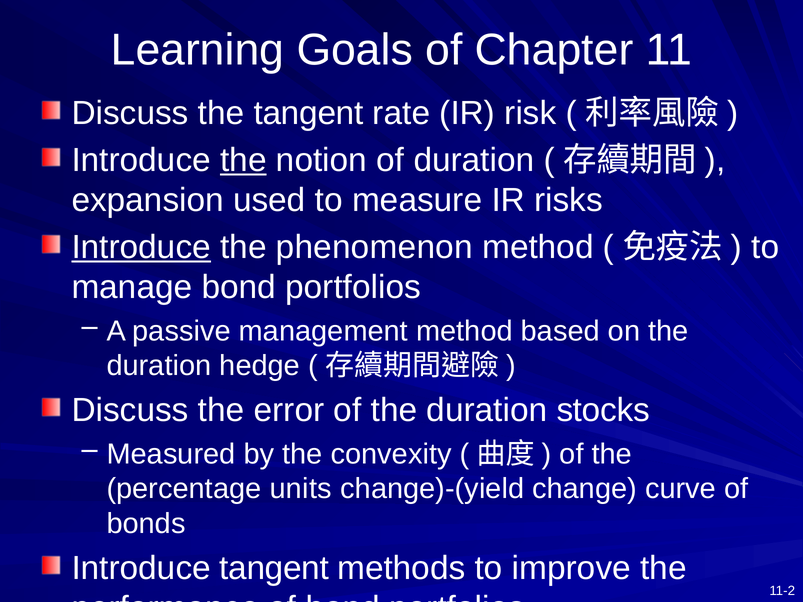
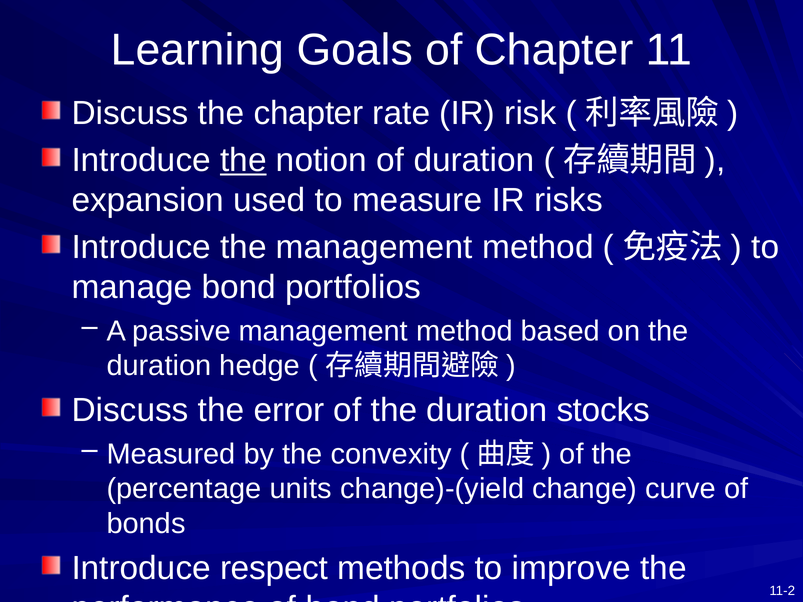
the tangent: tangent -> chapter (309, 113)
Introduce underline: present -> none (141, 247)
the phenomenon: phenomenon -> management (374, 247)
Introduce tangent: tangent -> respect (274, 568)
